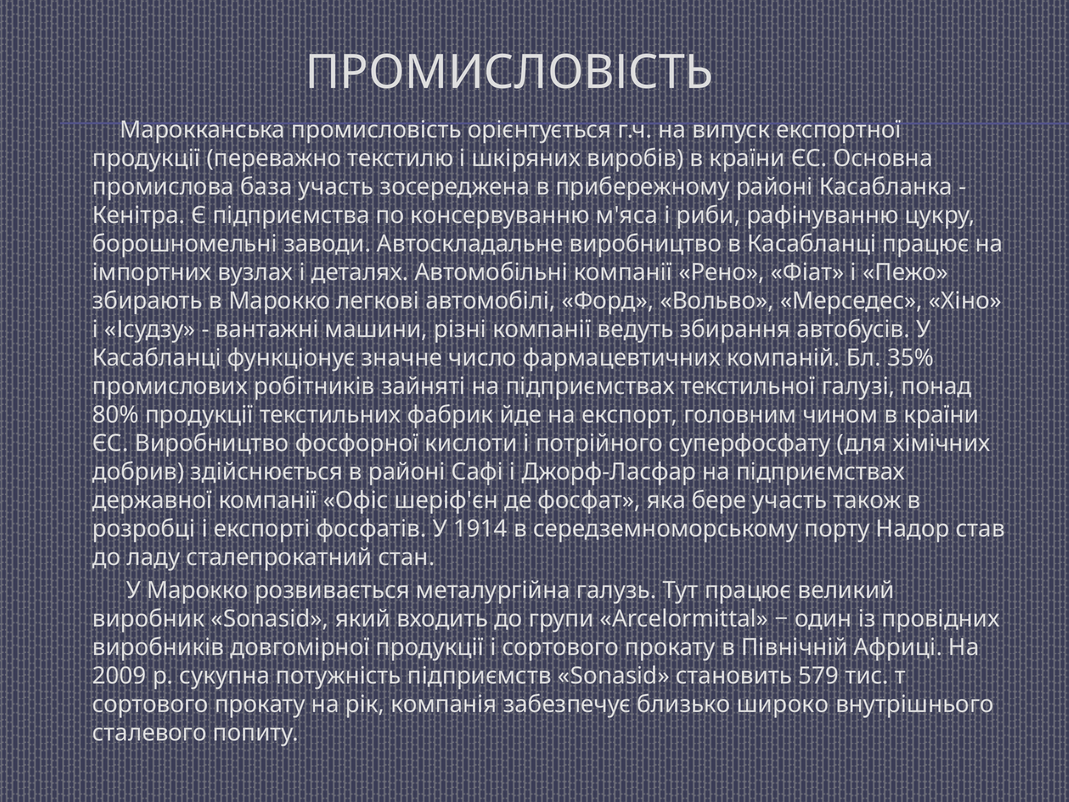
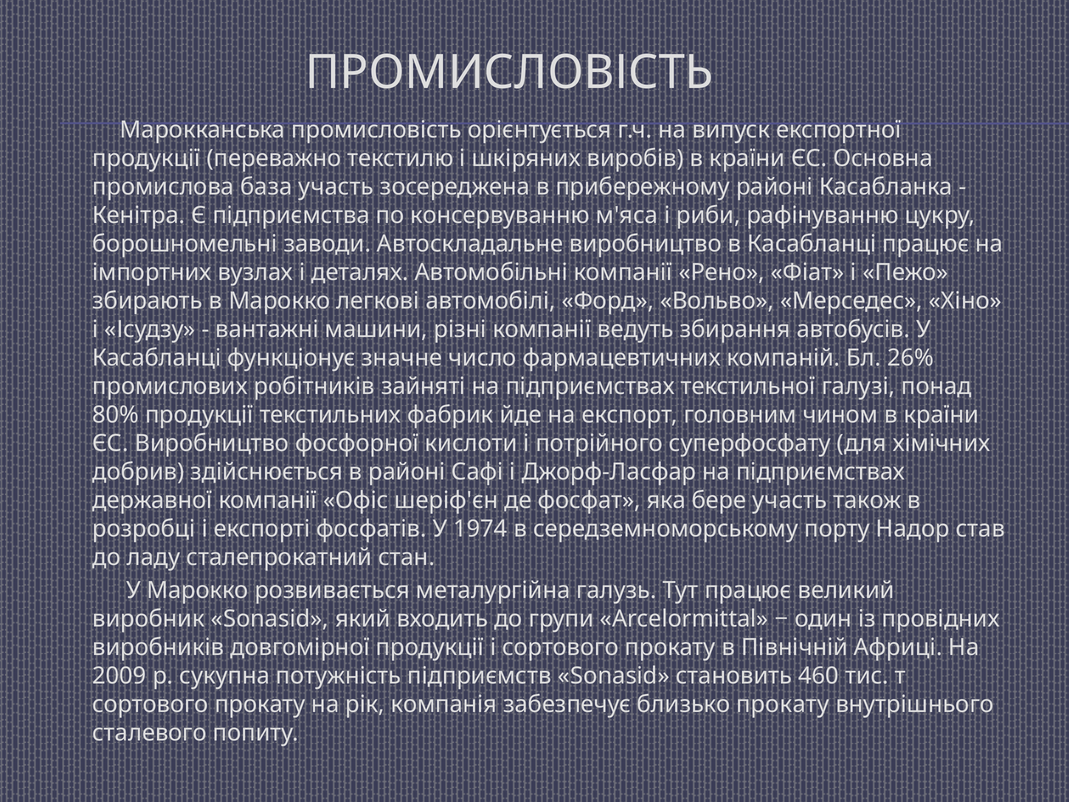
35%: 35% -> 26% (911, 358)
1914: 1914 -> 1974 (480, 529)
579: 579 -> 460 (819, 676)
близько широко: широко -> прокату (783, 704)
